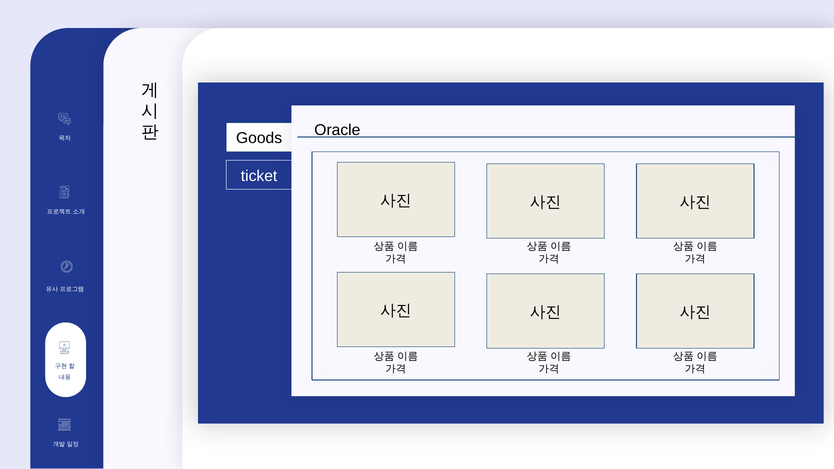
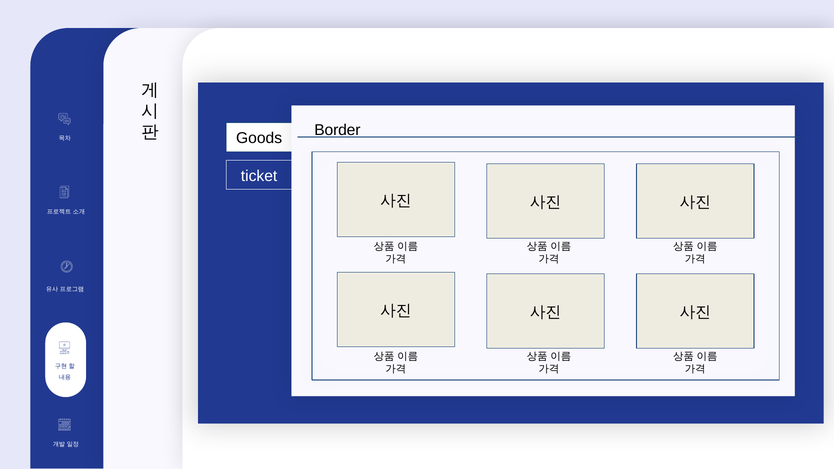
Oracle: Oracle -> Border (337, 130)
